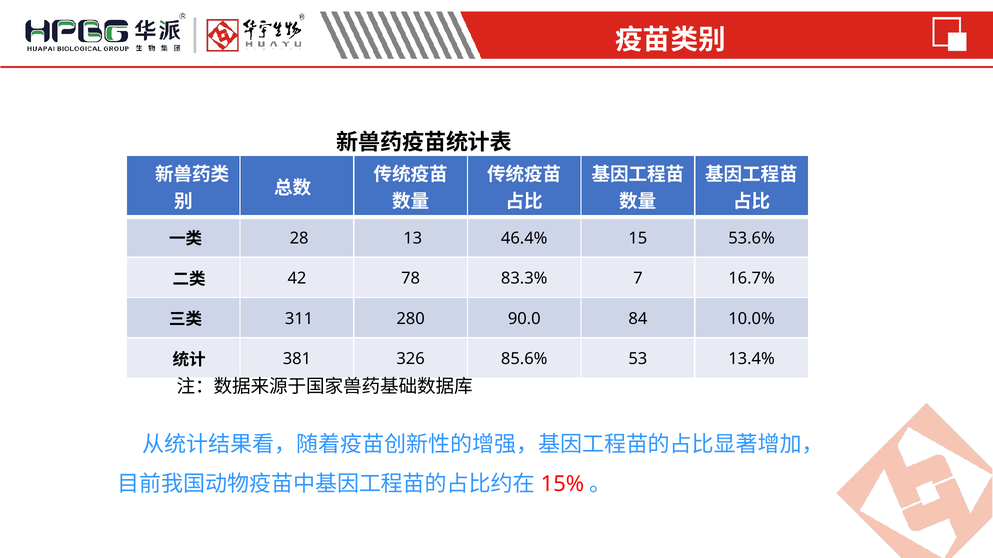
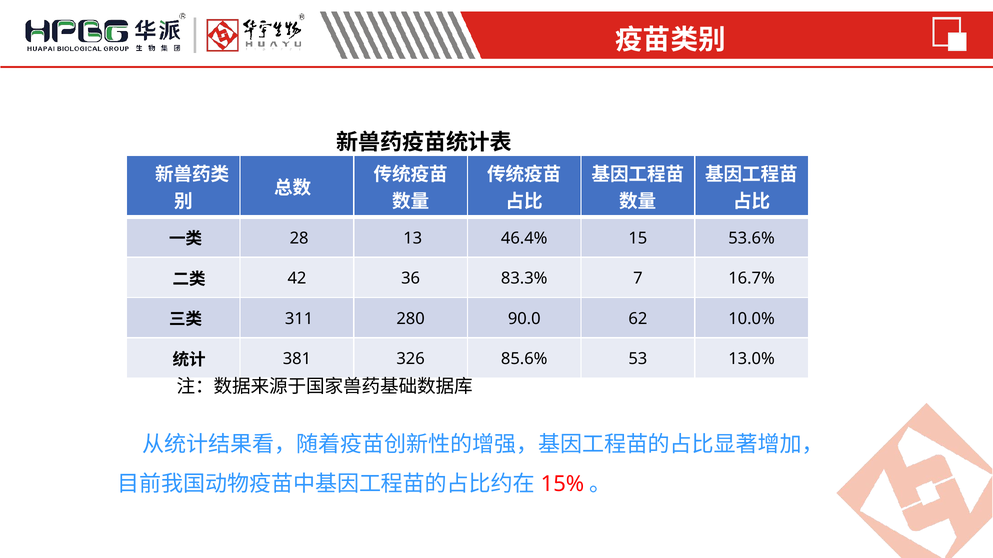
78: 78 -> 36 (411, 279)
84: 84 -> 62 (638, 319)
13.4%: 13.4% -> 13.0% (752, 359)
